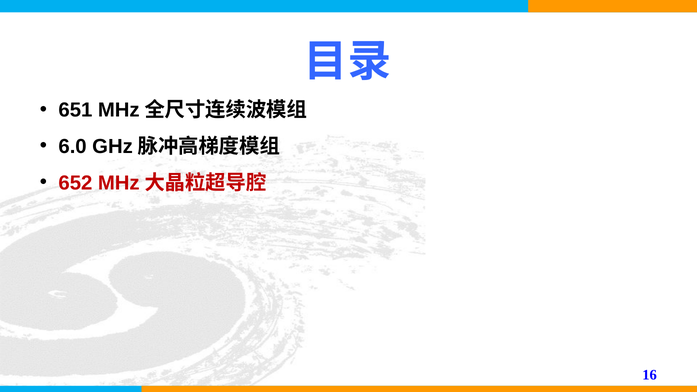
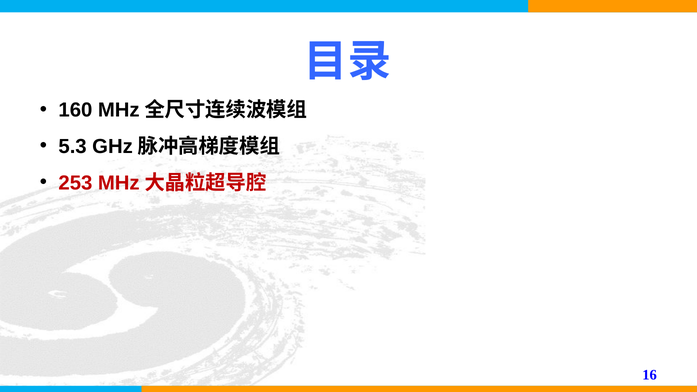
651: 651 -> 160 (75, 110)
6.0: 6.0 -> 5.3 (73, 146)
652: 652 -> 253 (75, 183)
